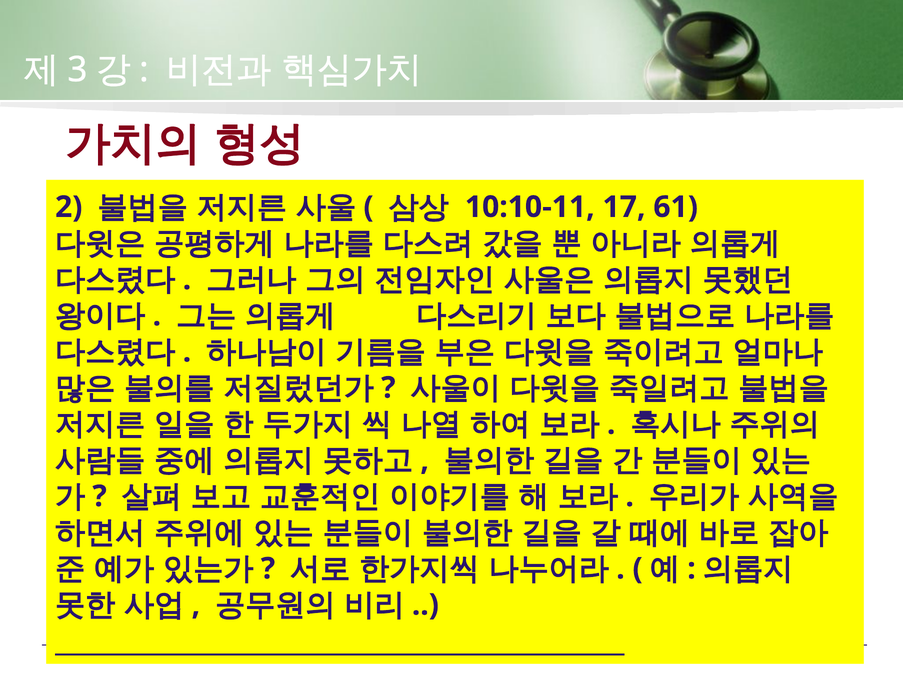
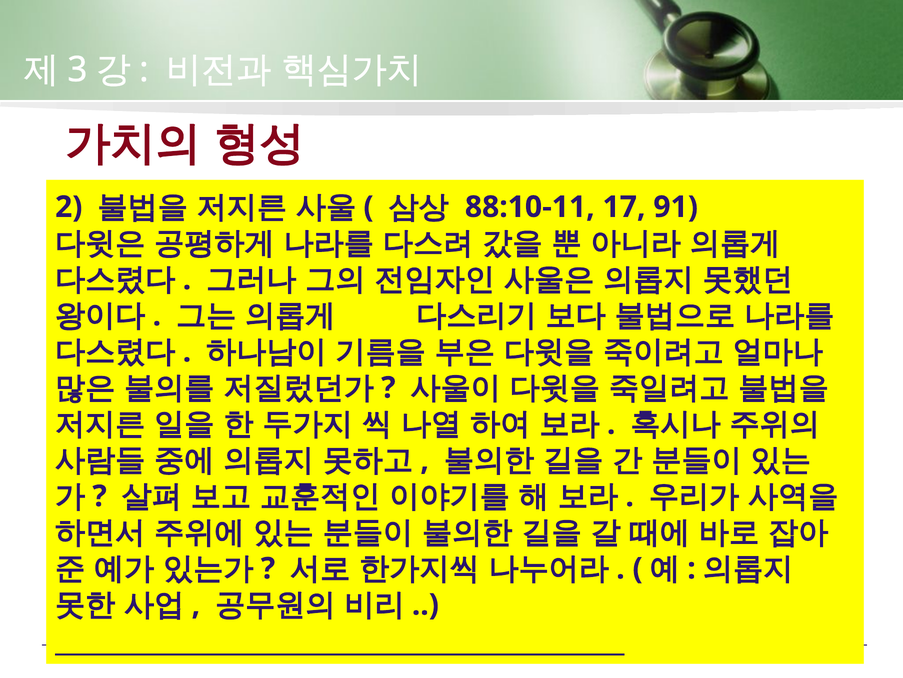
10:10-11: 10:10-11 -> 88:10-11 (530, 207)
61: 61 -> 91 (676, 207)
